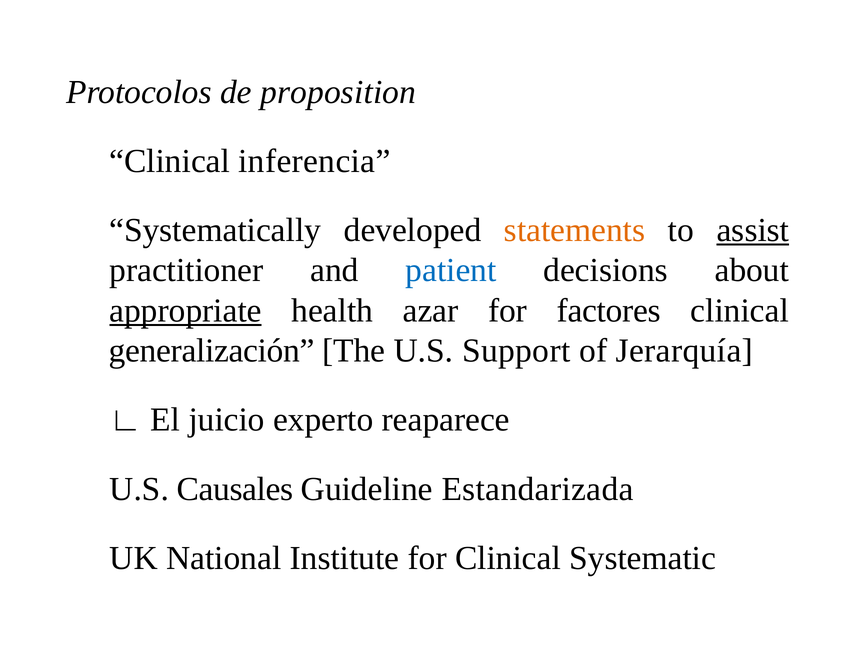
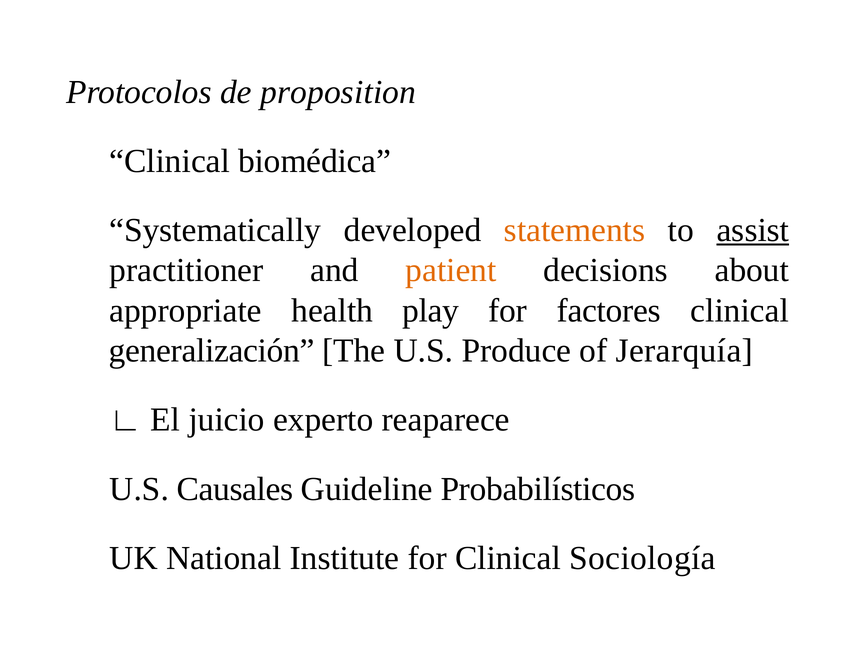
inferencia: inferencia -> biomédica (315, 161)
patient colour: blue -> orange (451, 270)
appropriate underline: present -> none (186, 311)
azar: azar -> play (431, 311)
Support: Support -> Produce (516, 351)
Estandarizada: Estandarizada -> Probabilísticos (538, 489)
Systematic: Systematic -> Sociología (642, 558)
